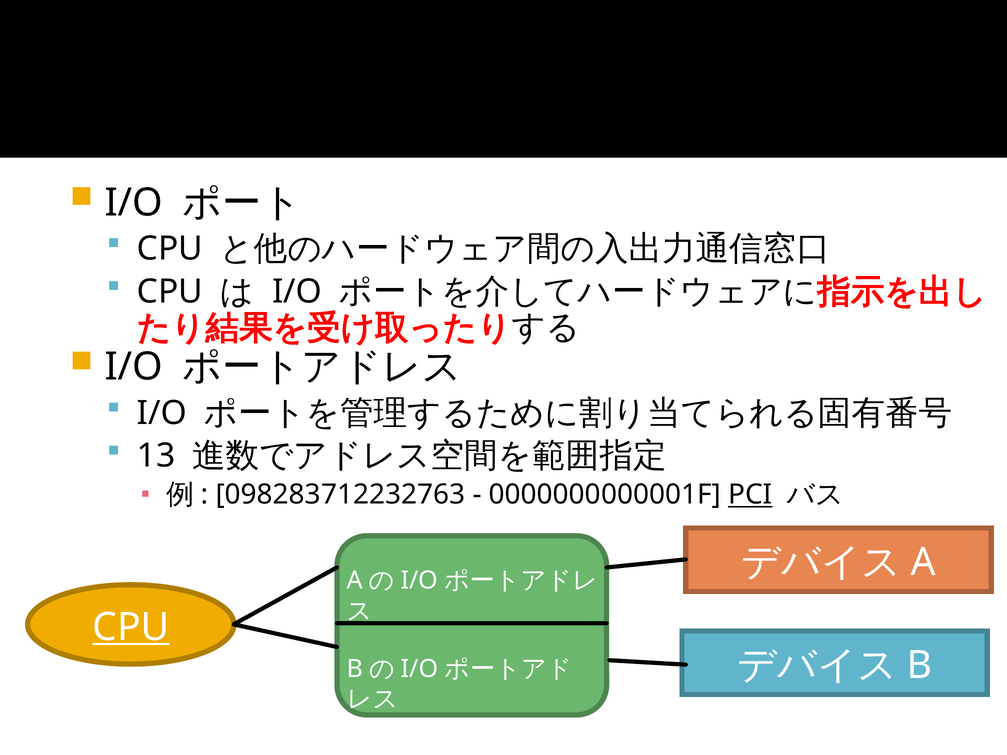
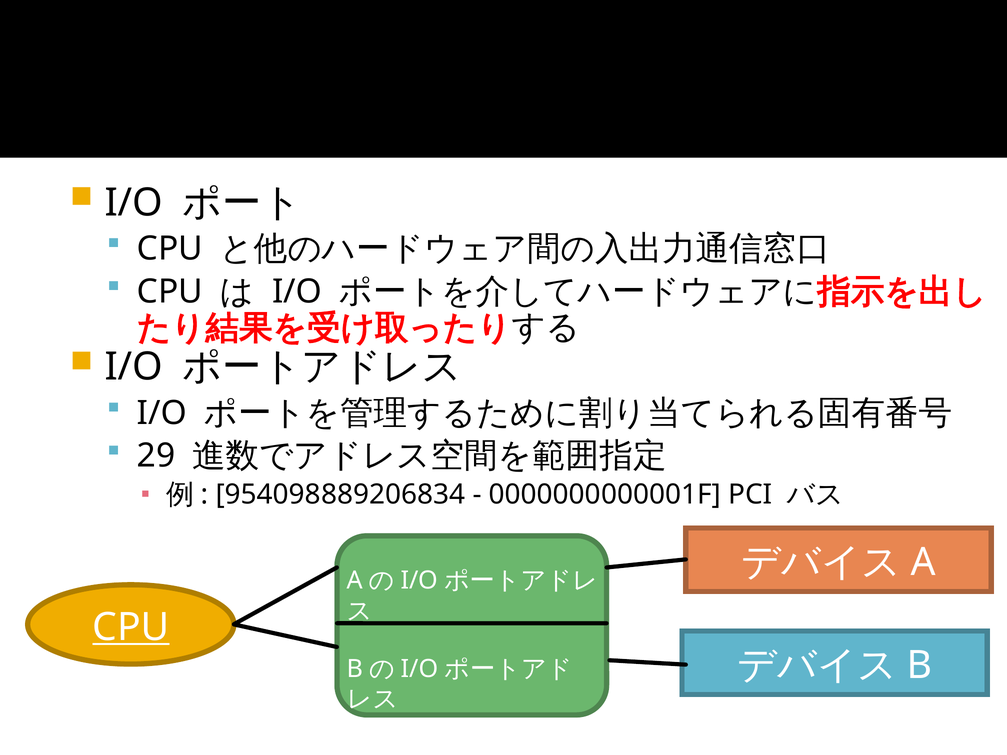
13: 13 -> 29 (156, 456)
098283712232763: 098283712232763 -> 954098889206834 (340, 495)
PCI underline: present -> none (750, 495)
